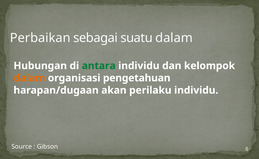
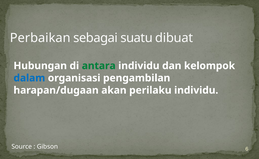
suatu dalam: dalam -> dibuat (174, 38)
dalam colour: orange -> blue (29, 78)
pengetahuan: pengetahuan -> pengambilan (137, 78)
